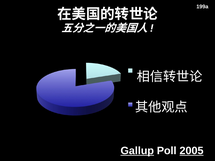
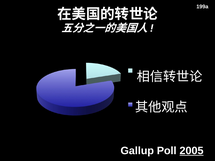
Gallup underline: present -> none (137, 151)
